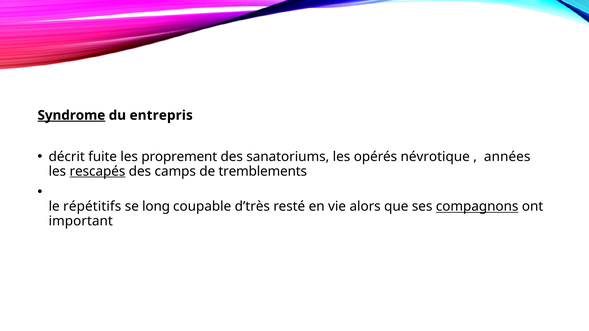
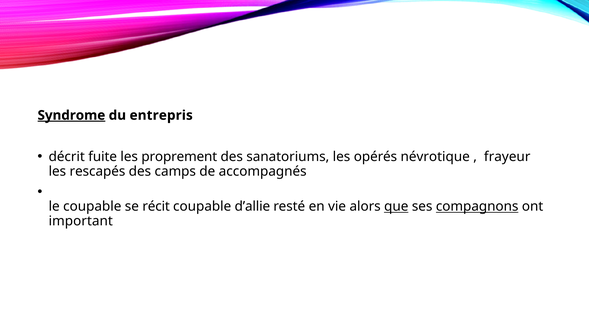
années: années -> frayeur (507, 157)
rescapés underline: present -> none (97, 171)
tremblements: tremblements -> accompagnés (263, 171)
le répétitifs: répétitifs -> coupable (92, 207)
long: long -> récit (156, 207)
d’très: d’très -> d’allie (252, 207)
que underline: none -> present (396, 207)
